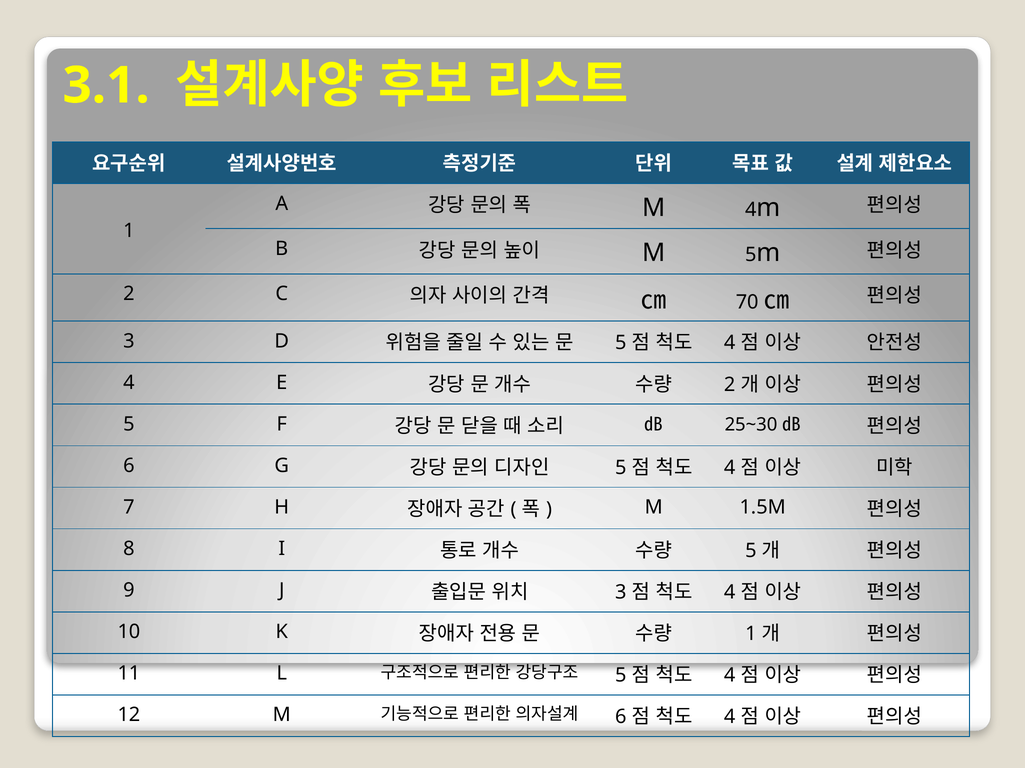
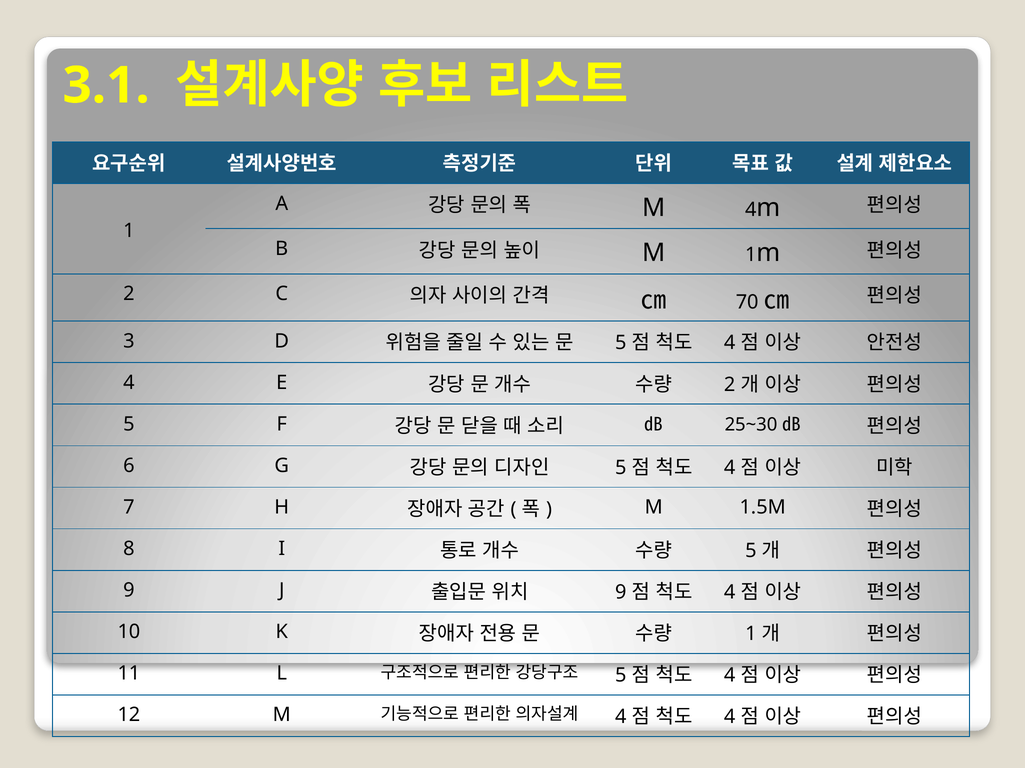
M 5: 5 -> 1 (751, 255)
3: 3 -> 9 (621, 593)
6: 6 -> 4 (621, 717)
